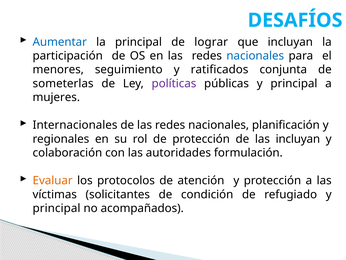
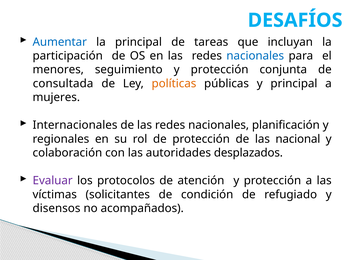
lograr: lograr -> tareas (211, 42)
seguimiento y ratificados: ratificados -> protección (220, 70)
someterlas: someterlas -> consultada (63, 83)
políticas colour: purple -> orange (174, 83)
las incluyan: incluyan -> nacional (298, 139)
formulación: formulación -> desplazados (248, 153)
Evaluar colour: orange -> purple (53, 180)
principal: principal -> disensos (57, 208)
